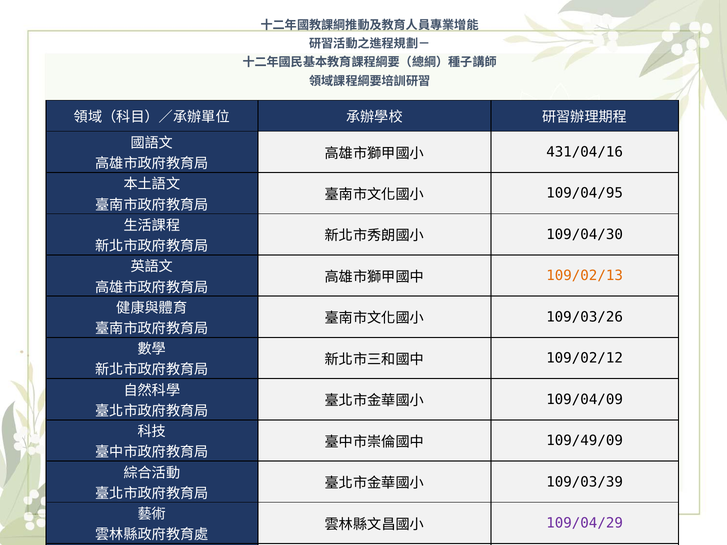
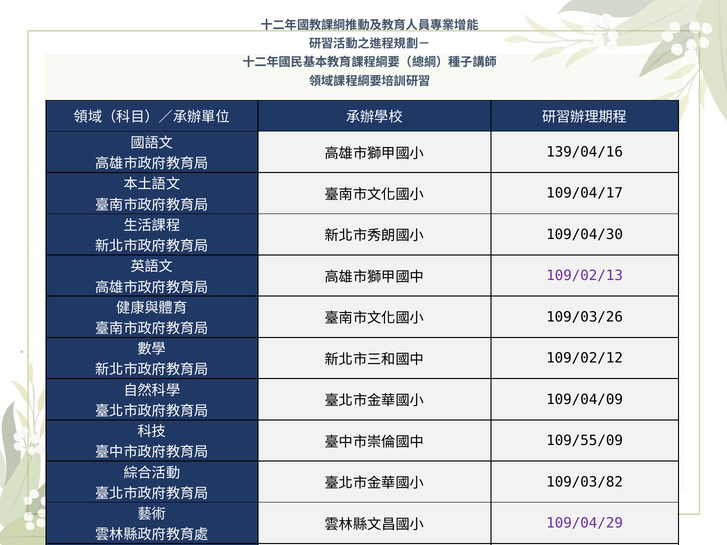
431/04/16: 431/04/16 -> 139/04/16 (585, 152)
109/04/95: 109/04/95 -> 109/04/17 (585, 193)
109/02/13 colour: orange -> purple (585, 276)
109/49/09: 109/49/09 -> 109/55/09 (585, 441)
109/03/39: 109/03/39 -> 109/03/82 (585, 482)
